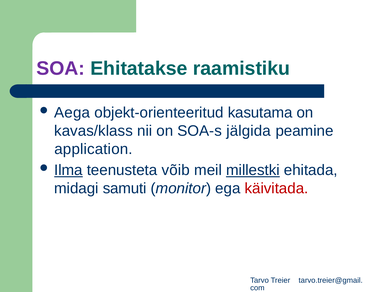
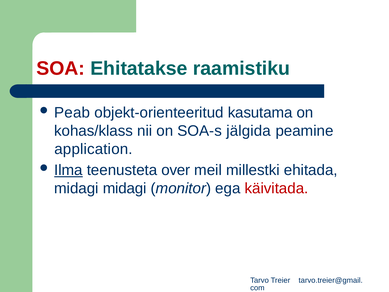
SOA colour: purple -> red (61, 68)
Aega: Aega -> Peab (72, 113)
kavas/klass: kavas/klass -> kohas/klass (94, 131)
võib: võib -> over (176, 170)
millestki underline: present -> none (253, 170)
midagi samuti: samuti -> midagi (125, 188)
